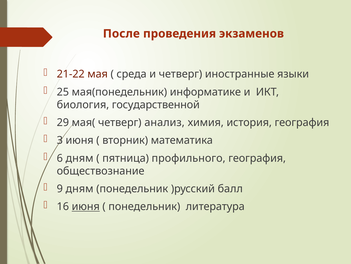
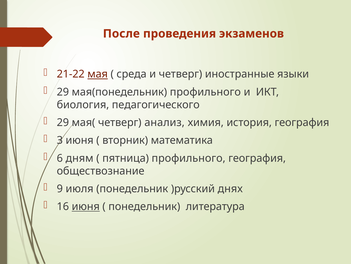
мая underline: none -> present (98, 74)
25: 25 -> 29 (63, 92)
мая(понедельник информатике: информатике -> профильного (205, 92)
государственной: государственной -> педагогического (156, 105)
9 дням: дням -> июля (80, 188)
балл: балл -> днях (230, 188)
